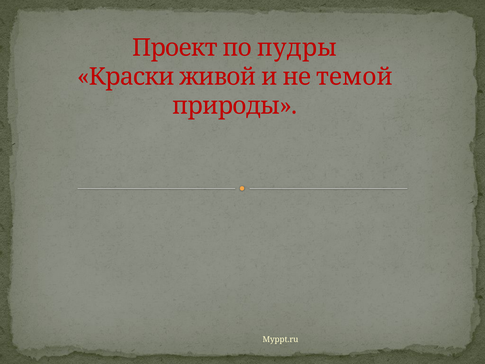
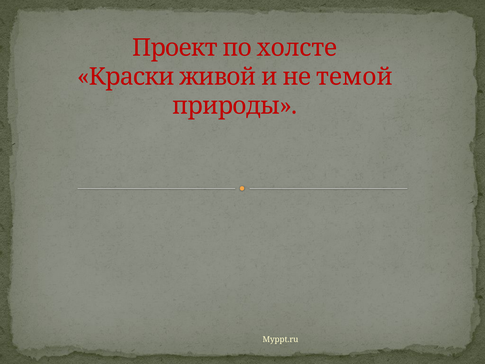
пудры: пудры -> холсте (297, 48)
